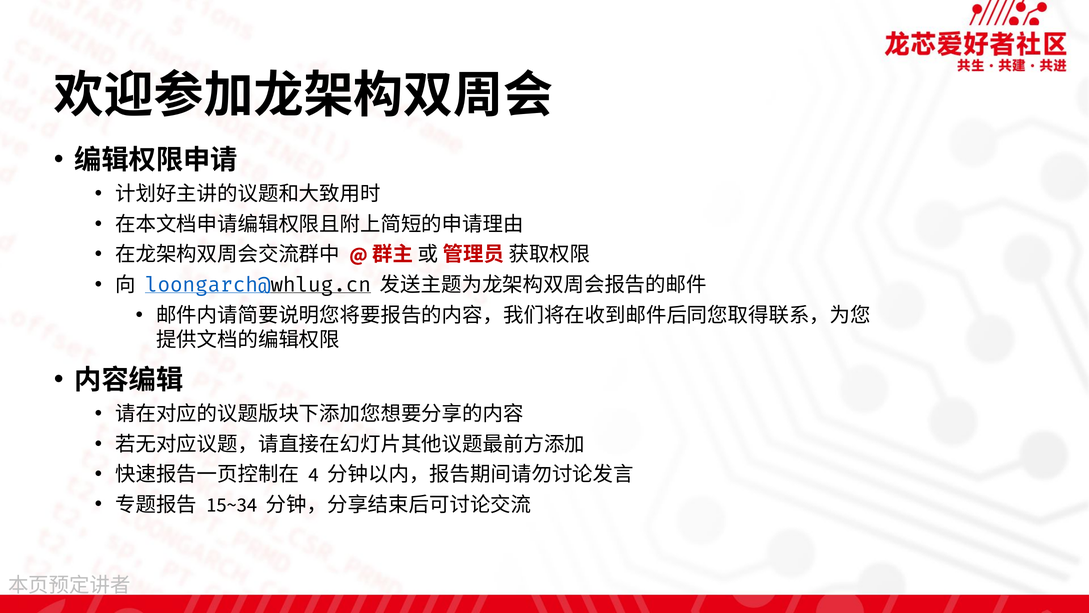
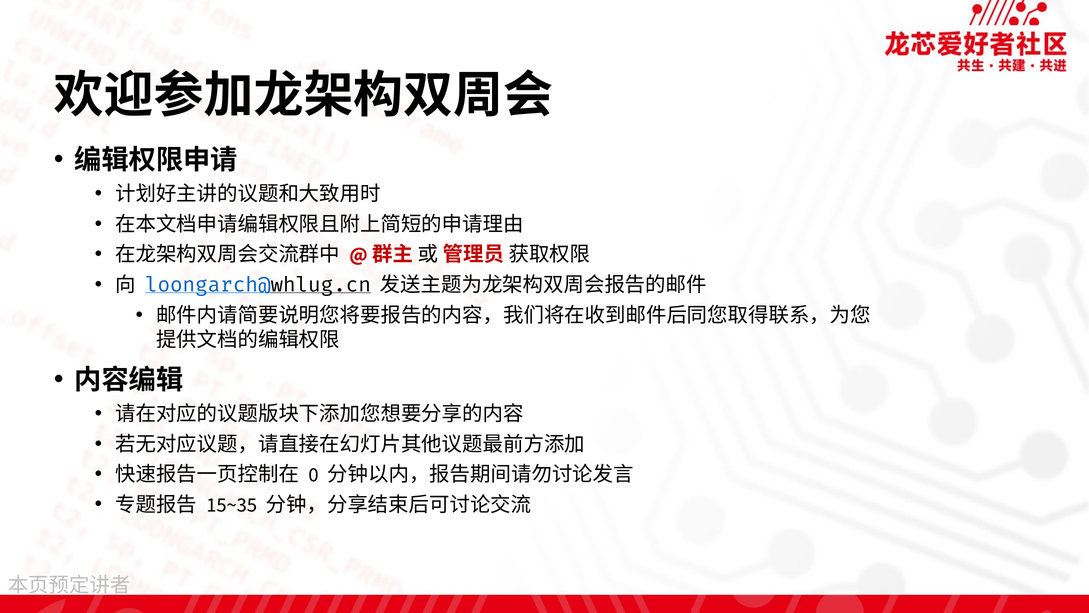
4: 4 -> 0 (313, 474)
15~34: 15~34 -> 15~35 (232, 504)
